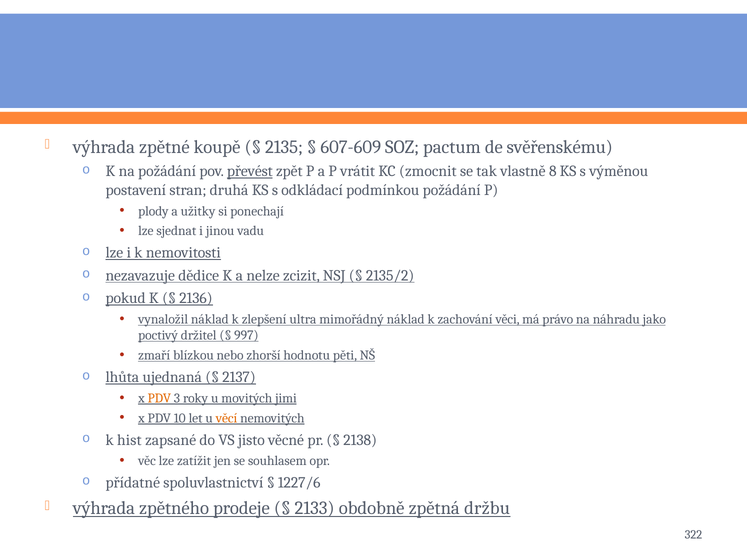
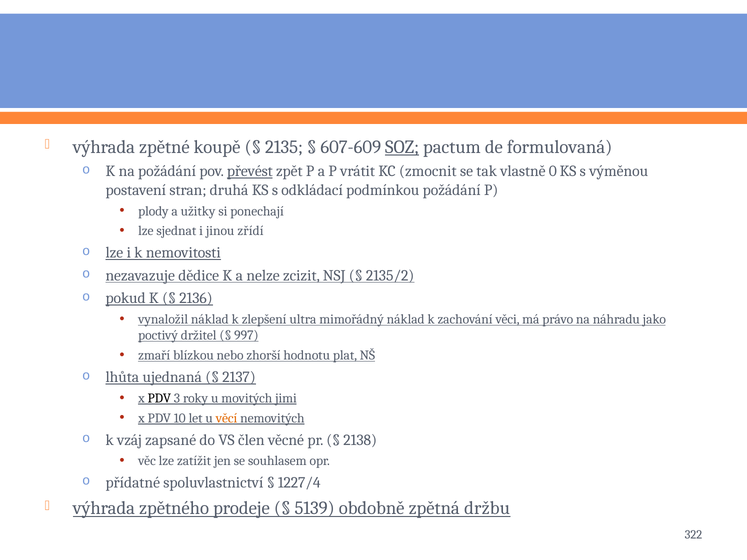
SOZ underline: none -> present (402, 147)
svěřenskému: svěřenskému -> formulovaná (560, 147)
8: 8 -> 0 (553, 171)
vadu: vadu -> zřídí (250, 231)
pěti: pěti -> plat (345, 356)
PDV colour: orange -> black (159, 398)
hist: hist -> vzáj (130, 440)
jisto: jisto -> člen (251, 440)
1227/6: 1227/6 -> 1227/4 (299, 483)
2133: 2133 -> 5139 (315, 509)
